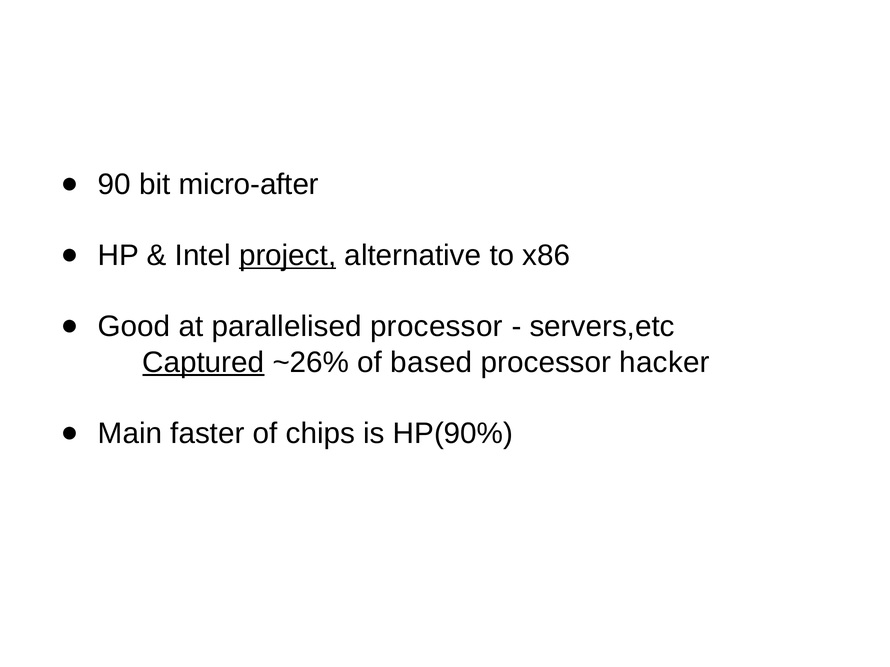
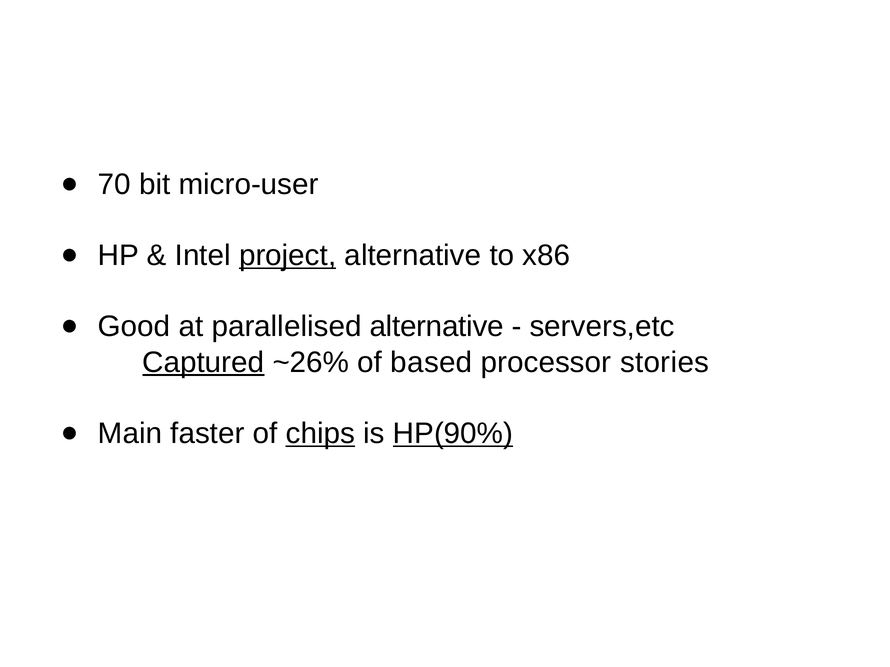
90: 90 -> 70 (114, 185)
micro-after: micro-after -> micro-user (249, 185)
parallelised processor: processor -> alternative (437, 327)
hacker: hacker -> stories (665, 363)
chips underline: none -> present (320, 434)
HP(90% underline: none -> present (453, 434)
